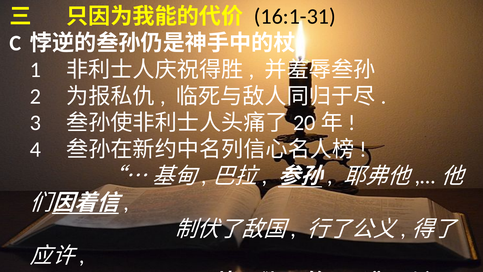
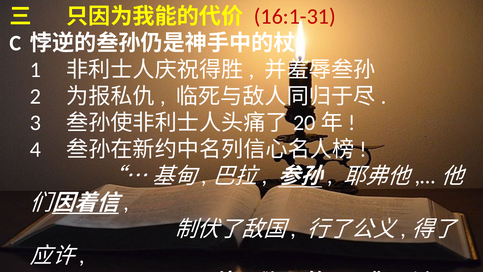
16:1-31 colour: black -> red (295, 17)
